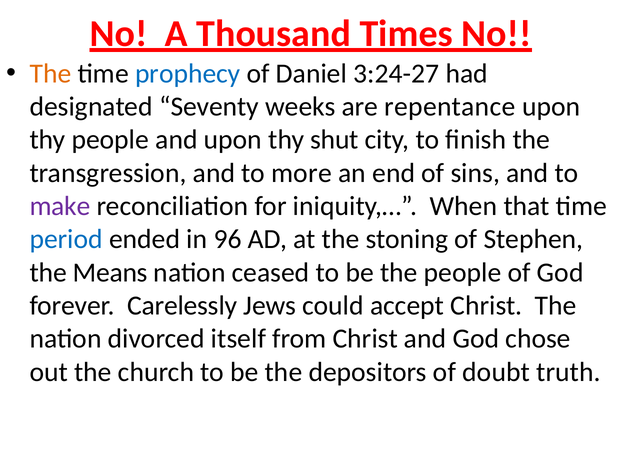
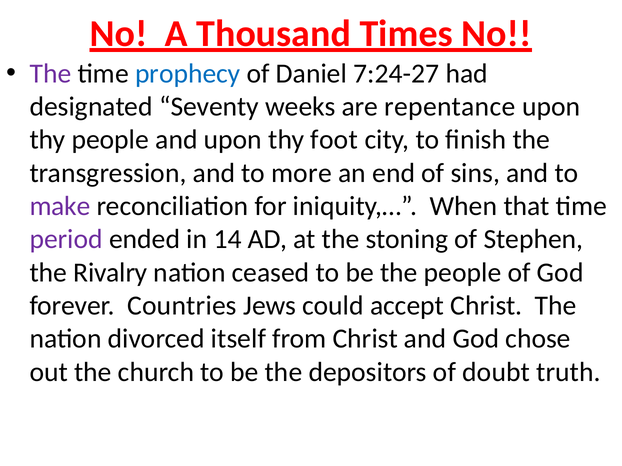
The colour: orange -> purple (50, 73)
3:24-27: 3:24-27 -> 7:24-27 (396, 73)
shut: shut -> foot (334, 140)
period colour: blue -> purple (66, 240)
96: 96 -> 14 (228, 240)
Means: Means -> Rivalry (110, 273)
Carelessly: Carelessly -> Countries (182, 306)
